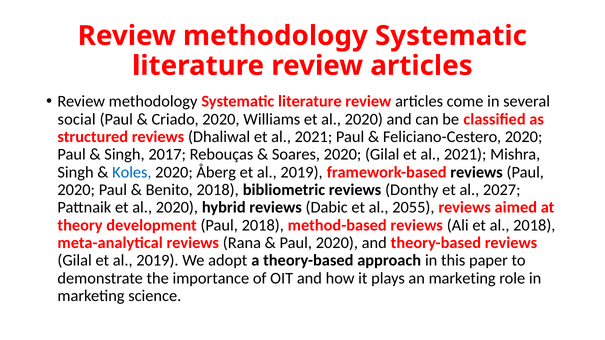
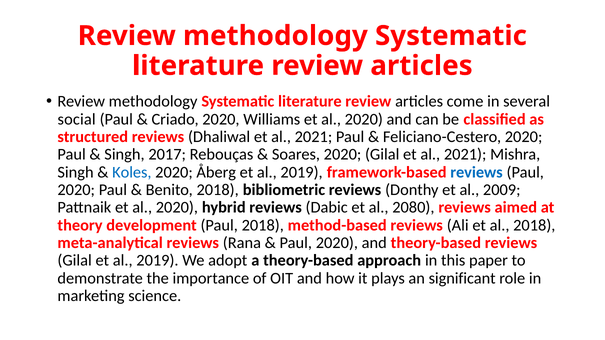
reviews colour: black -> blue (477, 172)
2027: 2027 -> 2009 (502, 190)
2055: 2055 -> 2080 (413, 208)
an marketing: marketing -> significant (462, 278)
